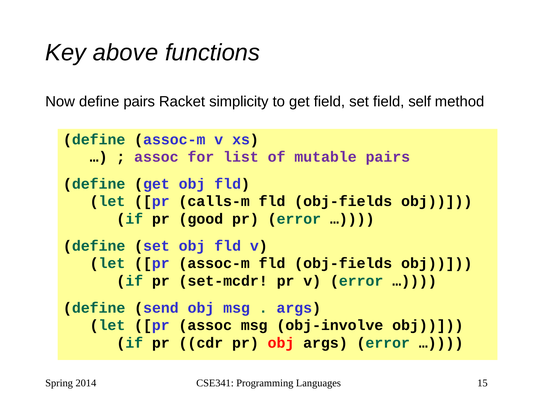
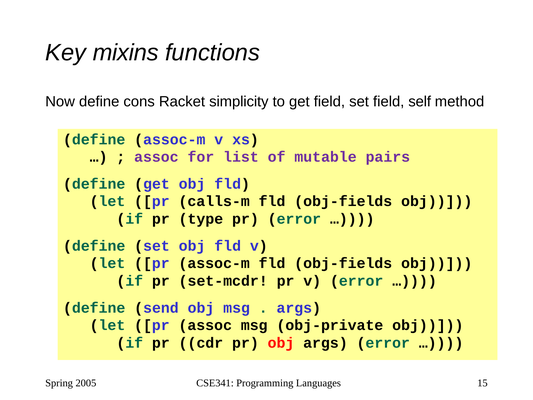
above: above -> mixins (126, 53)
define pairs: pairs -> cons (139, 101)
good: good -> type (201, 219)
obj-involve: obj-involve -> obj-private (330, 325)
2014: 2014 -> 2005 (86, 383)
